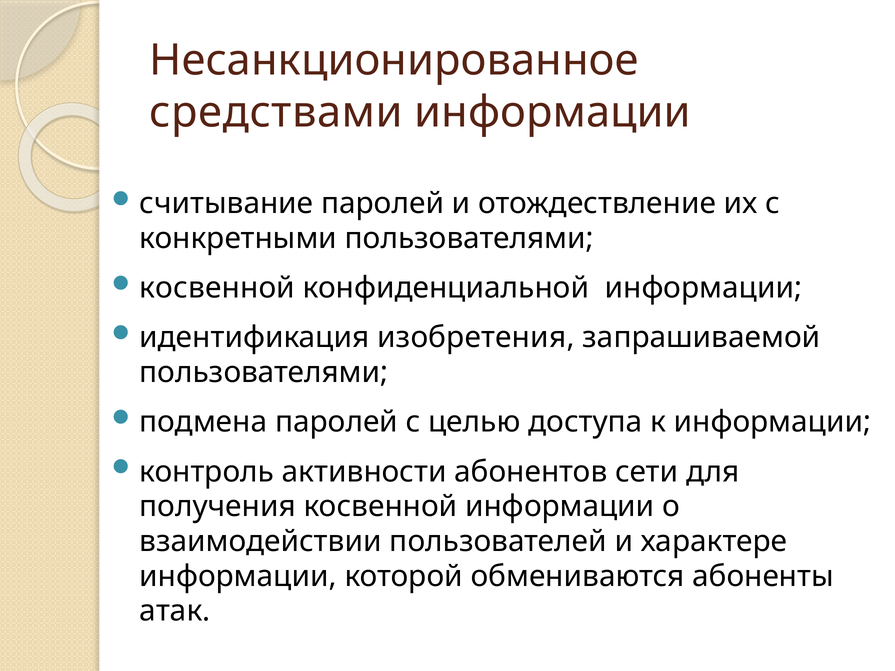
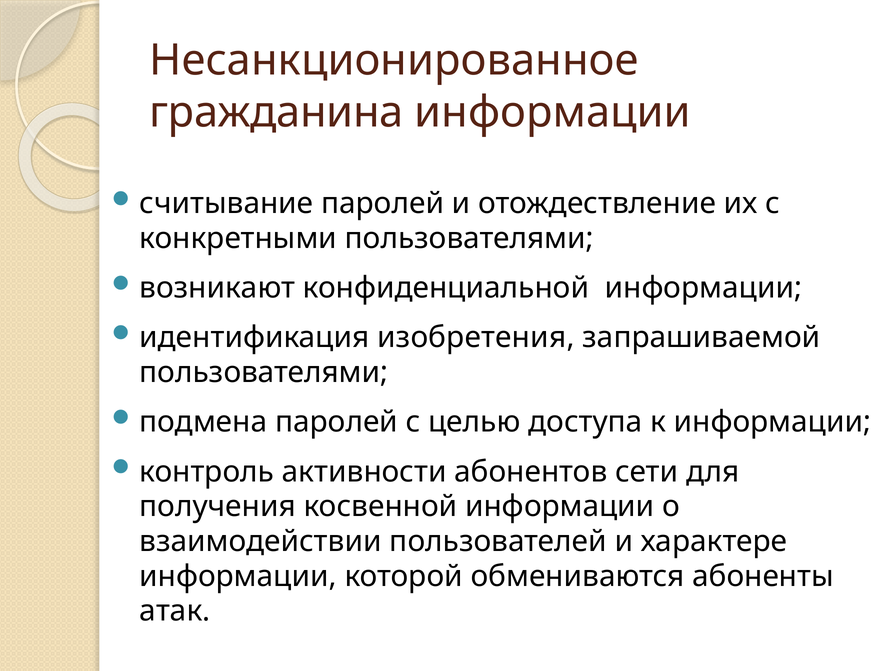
средствами: средствами -> гражданина (276, 113)
косвенной: косвенной -> возникают (217, 288)
